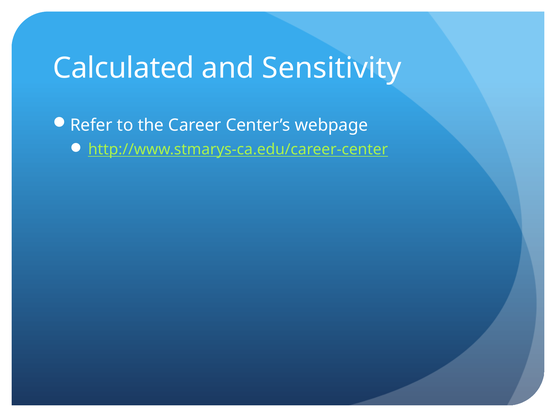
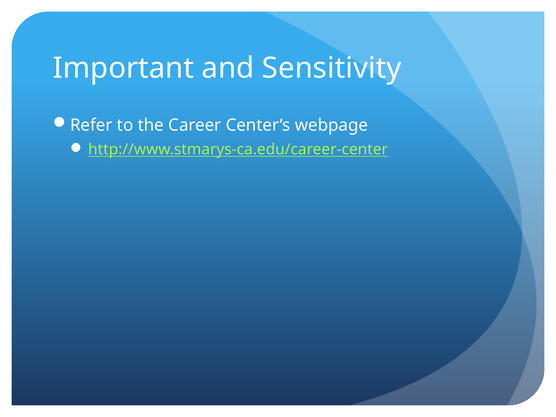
Calculated: Calculated -> Important (123, 68)
